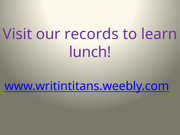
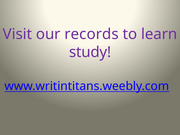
lunch: lunch -> study (90, 52)
